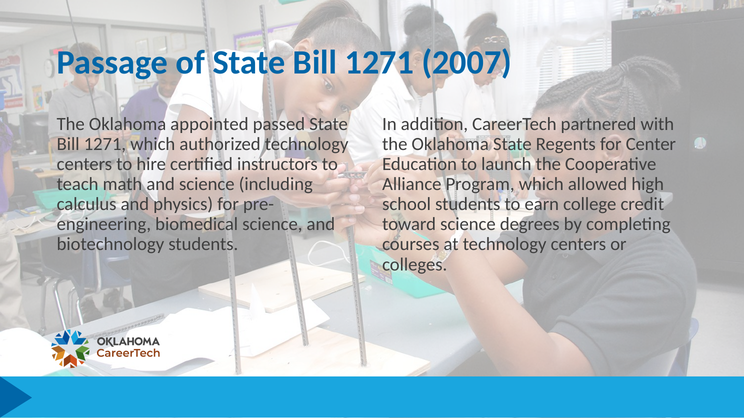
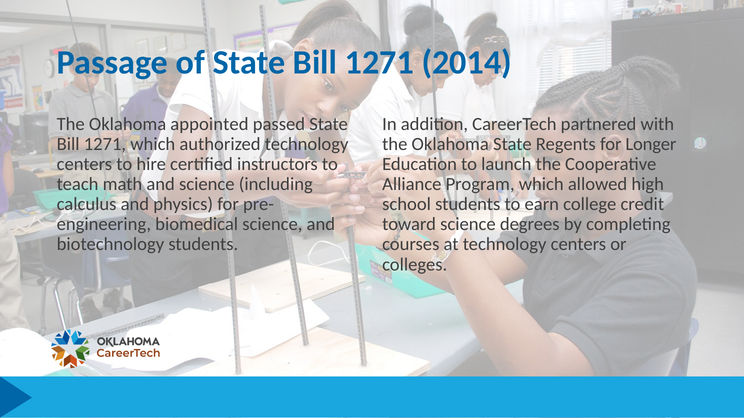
2007: 2007 -> 2014 (467, 62)
Center: Center -> Longer (651, 144)
